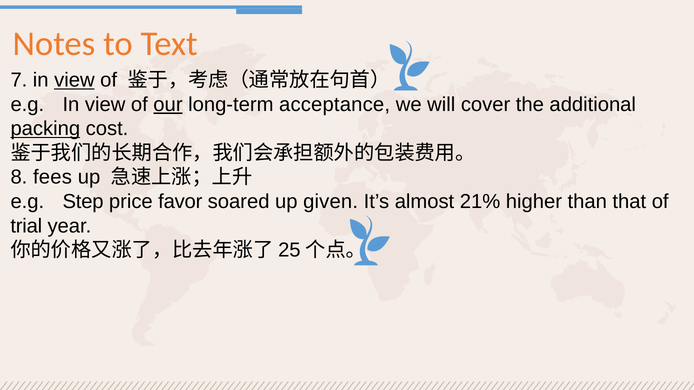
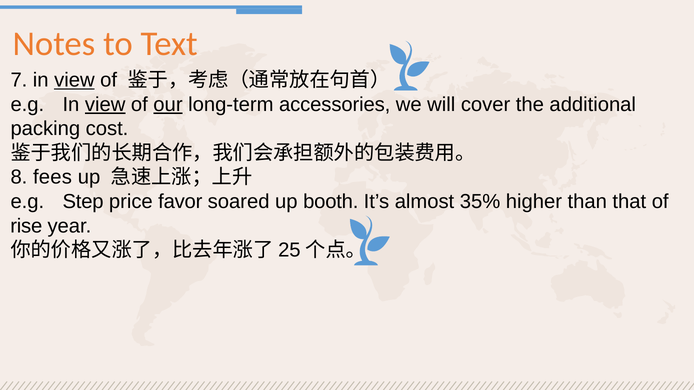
view underline: none -> present (105, 105)
acceptance: acceptance -> accessories (335, 105)
packing underline: present -> none (45, 129)
given: given -> booth (331, 202)
21%: 21% -> 35% (480, 202)
trial: trial -> rise (26, 226)
